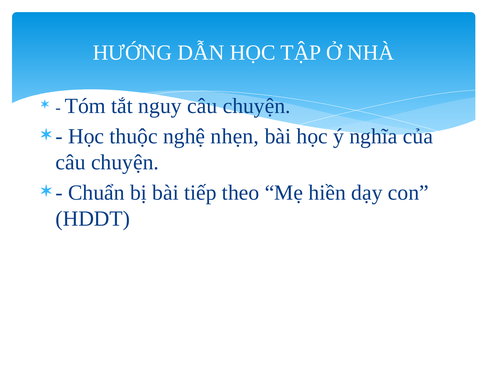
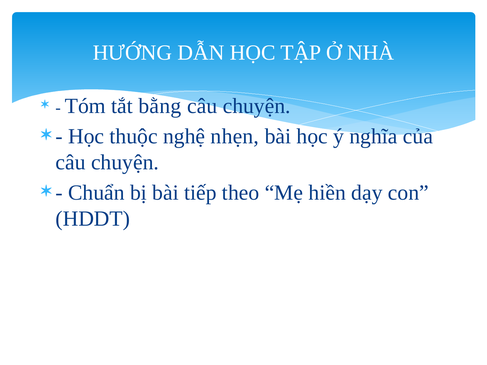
nguy: nguy -> bằng (160, 106)
